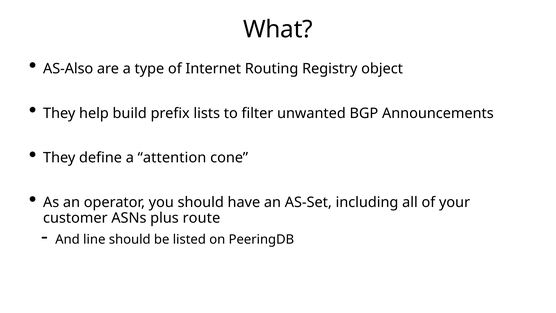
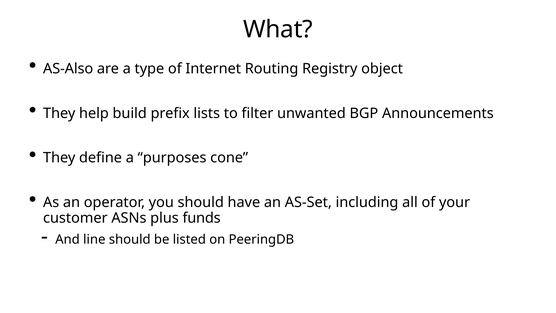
attention: attention -> purposes (172, 158)
route: route -> funds (202, 218)
